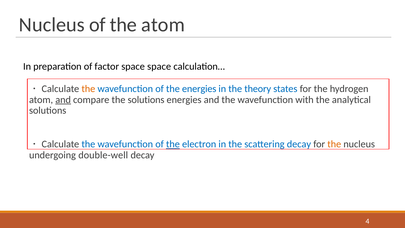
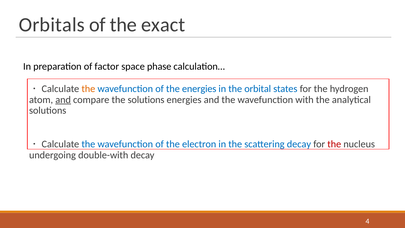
Nucleus: Nucleus -> Orbitals (52, 25)
the atom: atom -> exact (163, 25)
space space: space -> phase (159, 67)
theory: theory -> orbital (258, 89)
the underline: present -> none (173, 144)
the colour: orange -> red (334, 144)
double-well: double-well -> double-with (103, 155)
